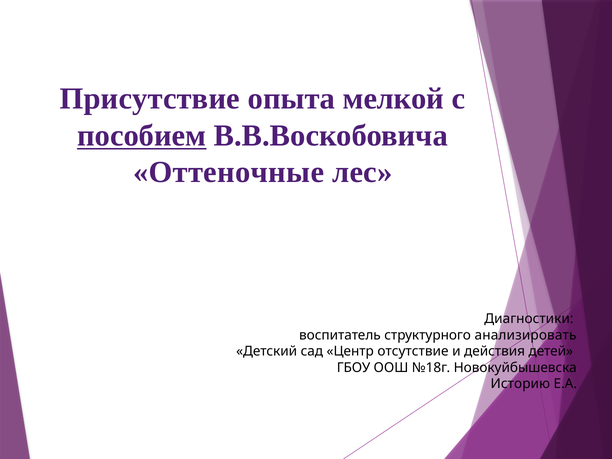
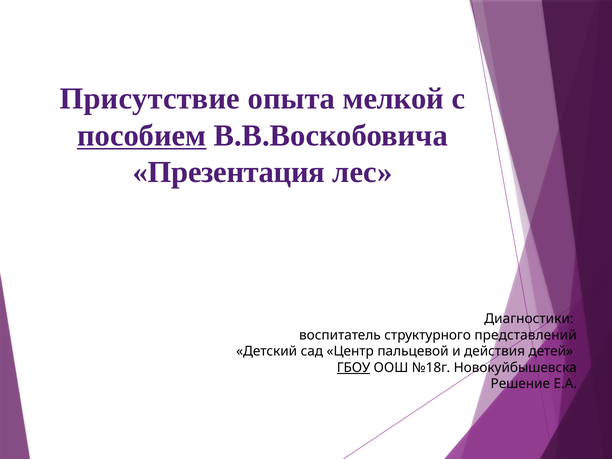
Оттеночные: Оттеночные -> Презентация (229, 172)
анализировать: анализировать -> представлений (526, 335)
отсутствие: отсутствие -> пальцевой (413, 351)
ГБОУ underline: none -> present (354, 368)
Историю: Историю -> Решение (520, 384)
